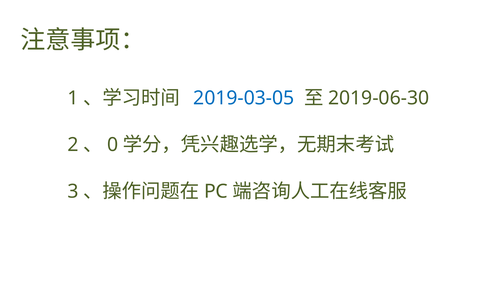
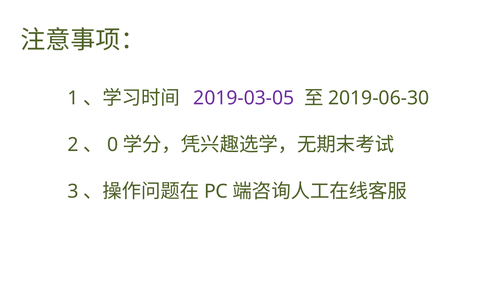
2019-03-05 colour: blue -> purple (244, 98)
